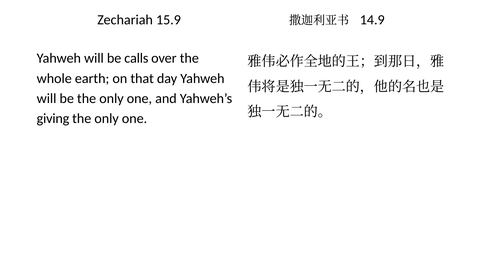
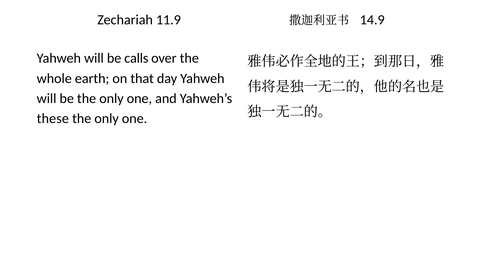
15.9: 15.9 -> 11.9 (168, 20)
giving: giving -> these (53, 119)
